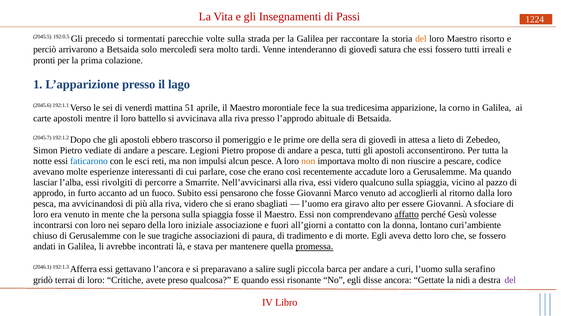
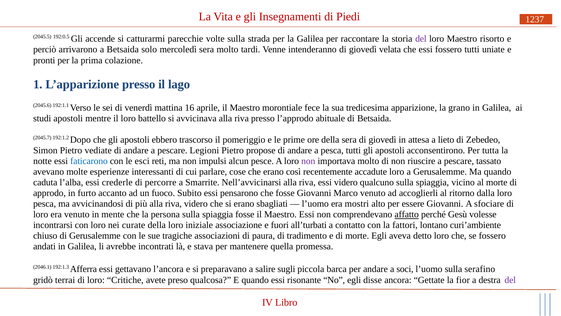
Passi: Passi -> Piedi (348, 17)
1224: 1224 -> 1237 (535, 19)
precedo: precedo -> accende (100, 39)
tormentati: tormentati -> catturarmi (146, 39)
del colour: orange -> purple (421, 39)
satura: satura -> velata (390, 50)
irreali: irreali -> uniate (493, 50)
51: 51 -> 16 (190, 108)
corno: corno -> grano (459, 108)
carte: carte -> studi (42, 118)
non colour: orange -> purple (308, 161)
codice: codice -> tassato (489, 161)
lasciar: lasciar -> caduta (45, 183)
rivolgiti: rivolgiti -> crederle (117, 183)
al pazzo: pazzo -> morte (497, 183)
giravo: giravo -> mostri (357, 204)
separo: separo -> curate (134, 225)
all’giorni: all’giorni -> all’turbati (309, 225)
donna: donna -> fattori (405, 225)
promessa underline: present -> none (314, 247)
curi: curi -> soci (405, 269)
nidi: nidi -> fior (463, 280)
